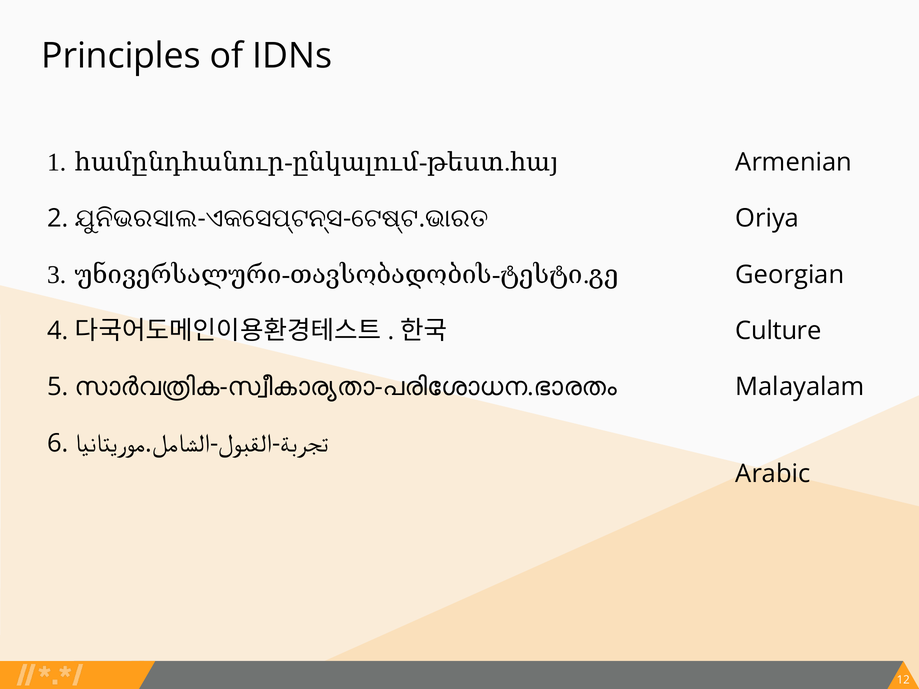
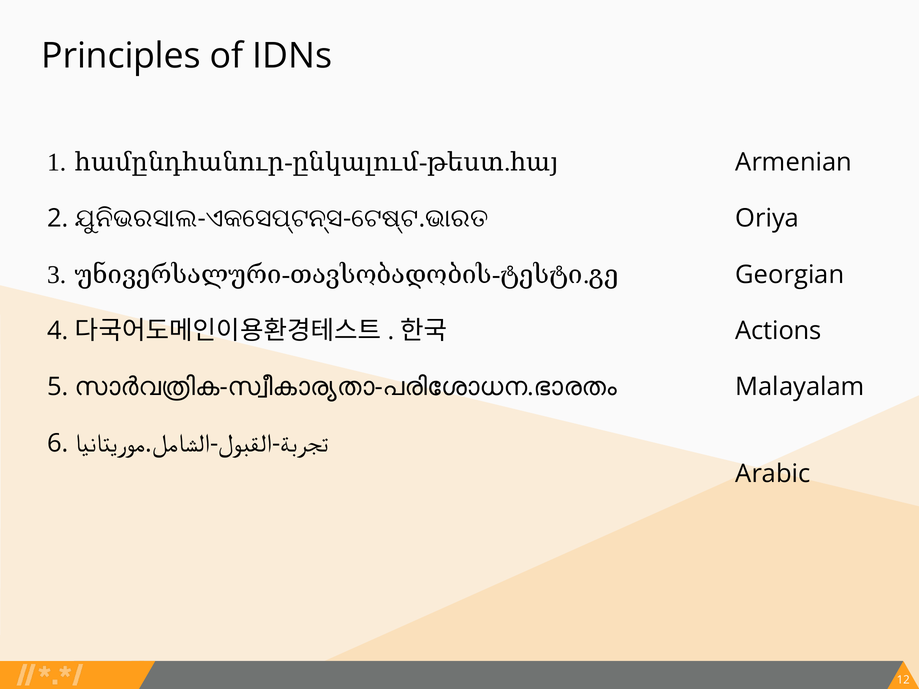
Culture: Culture -> Actions (778, 331)
